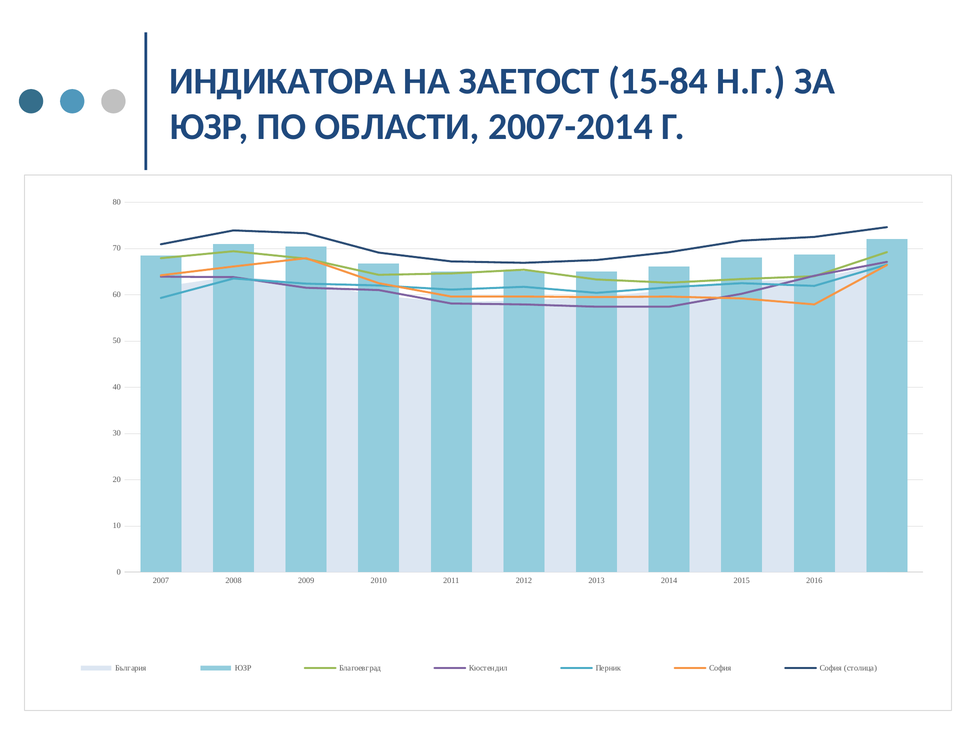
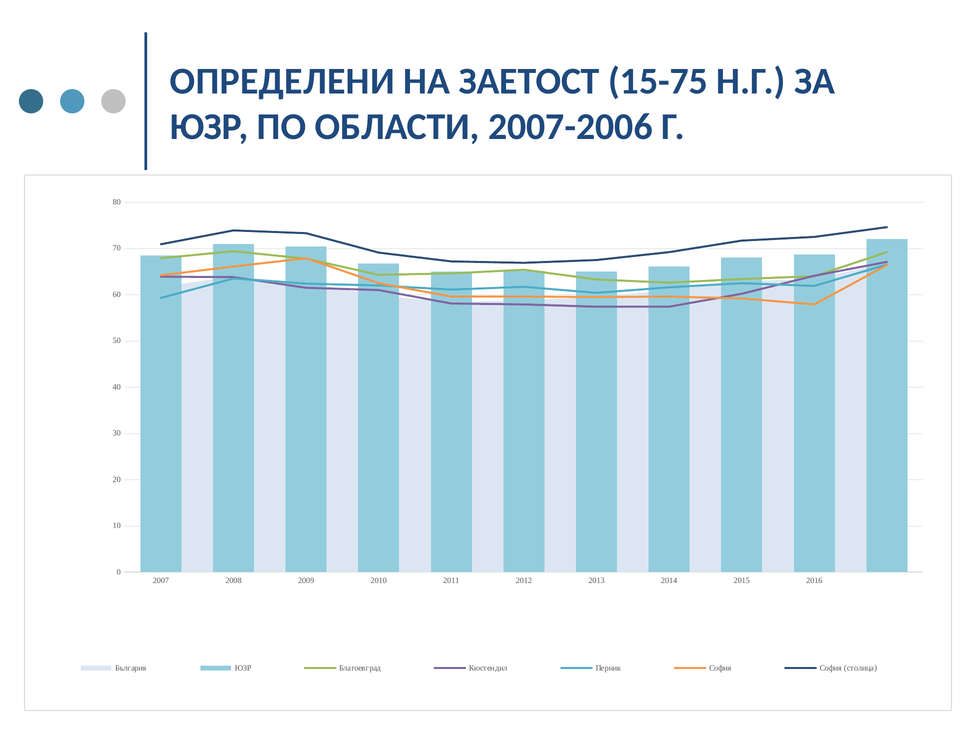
ИНДИКАТОРА: ИНДИКАТОРА -> ОПРЕДЕЛЕНИ (282, 81)
15-84: 15-84 -> 15-75 (658, 81)
2007-2014: 2007-2014 -> 2007-2006 (570, 127)
